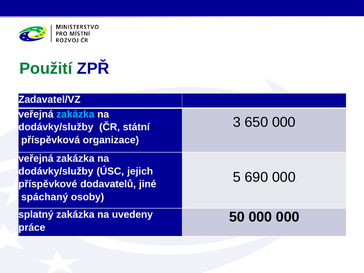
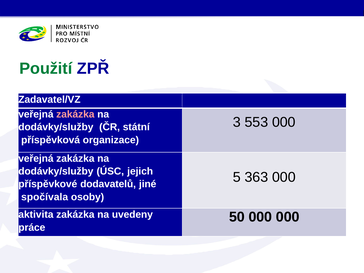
zakázka colour: light blue -> pink (75, 114)
650: 650 -> 553 (256, 122)
690: 690 -> 363 (256, 177)
spáchaný: spáchaný -> spočívala (45, 197)
splatný: splatný -> aktivita (36, 215)
